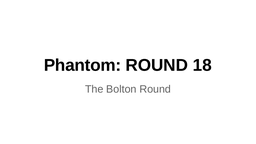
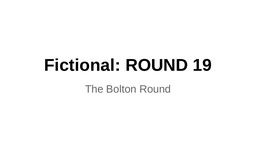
Phantom: Phantom -> Fictional (82, 65)
18: 18 -> 19 (202, 65)
